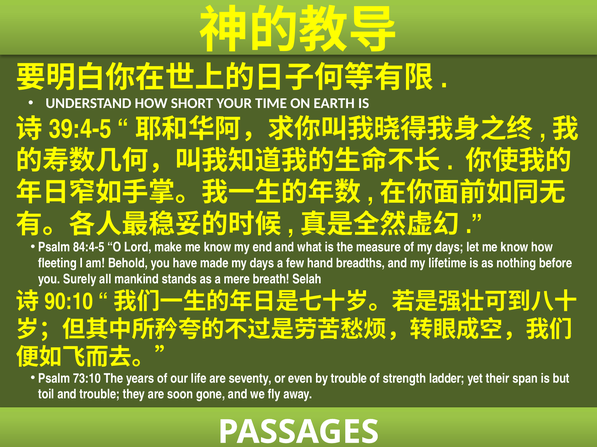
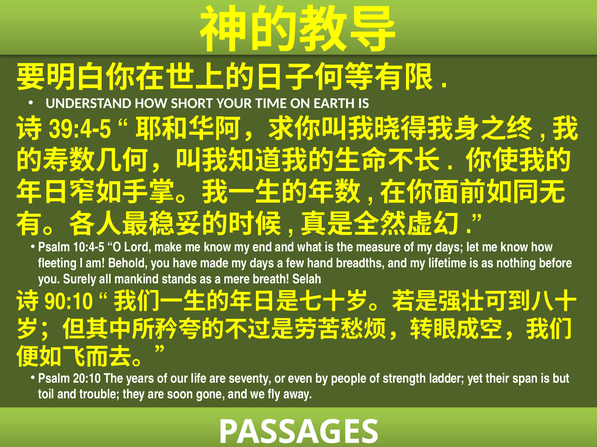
84:4-5: 84:4-5 -> 10:4-5 (89, 248)
73:10: 73:10 -> 20:10 (87, 379)
by trouble: trouble -> people (349, 379)
